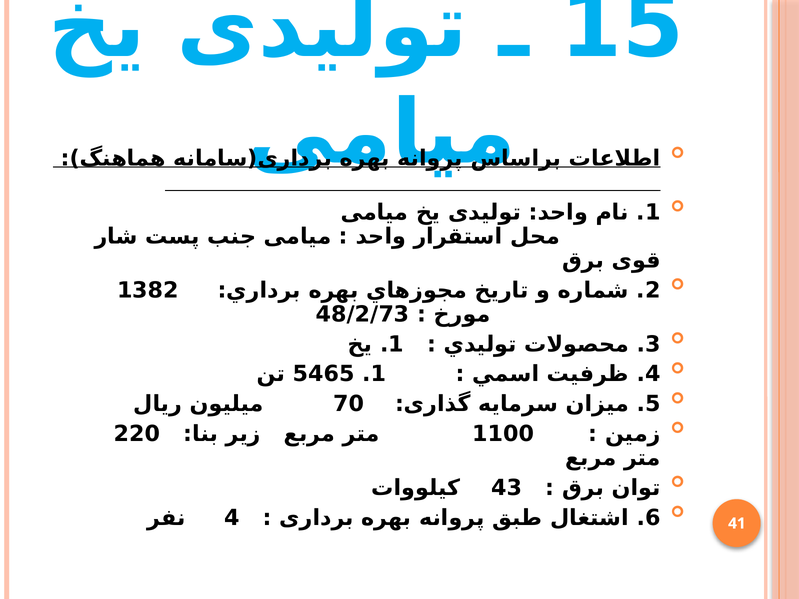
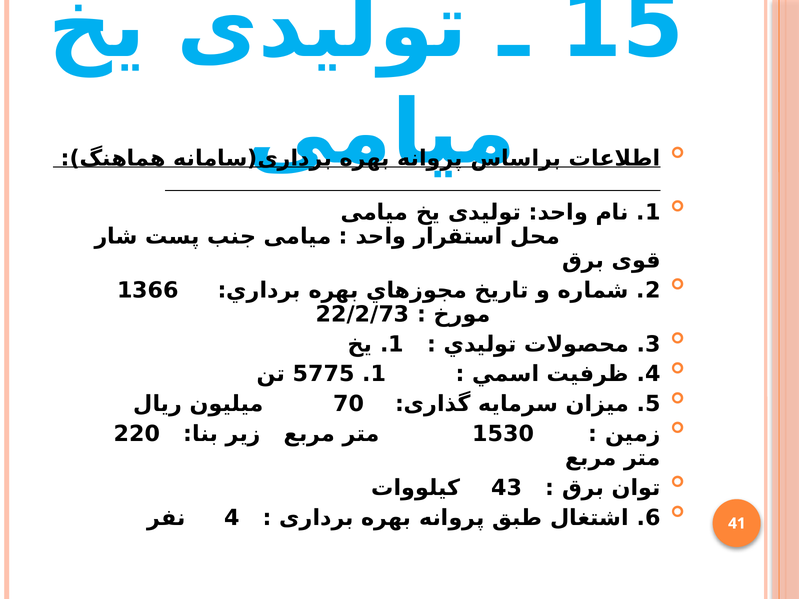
1382: 1382 -> 1366 (148, 290)
48/2/73: 48/2/73 -> 22/2/73 (363, 314)
5465: 5465 -> 5775 (324, 374)
1100: 1100 -> 1530 (503, 434)
